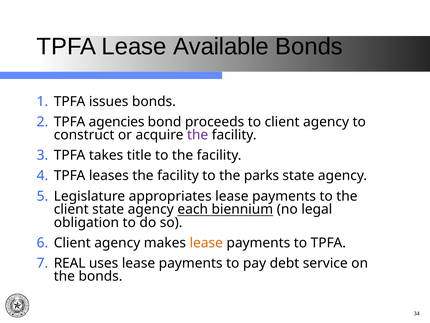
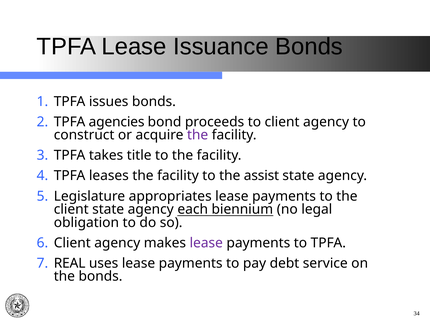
Available: Available -> Issuance (221, 46)
parks: parks -> assist (261, 176)
lease colour: orange -> purple (206, 243)
